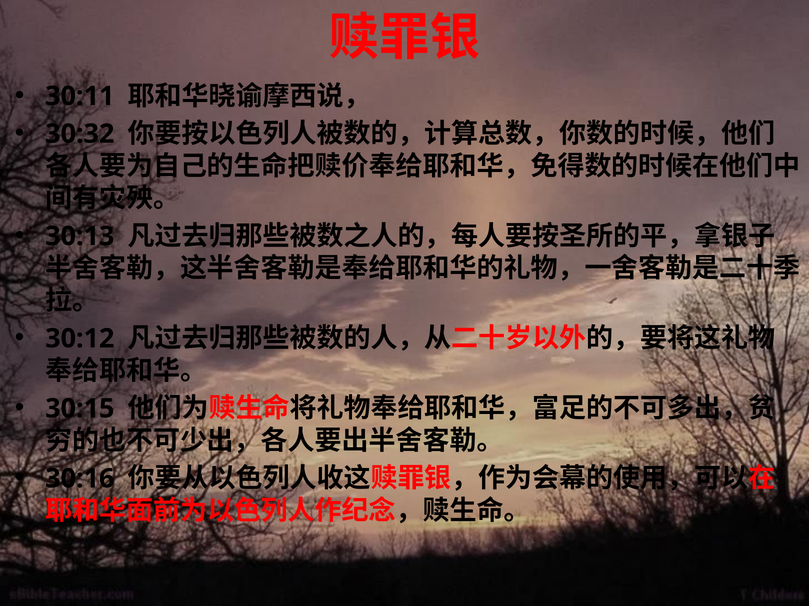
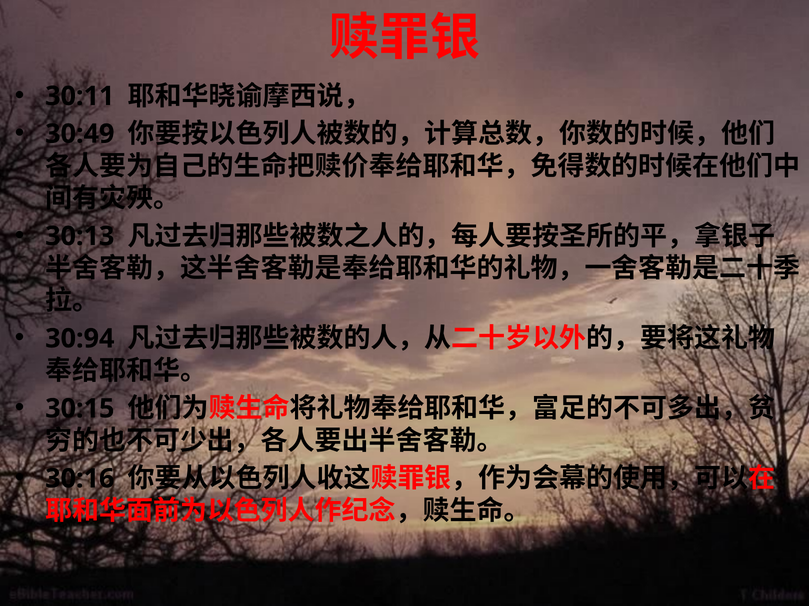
30:32: 30:32 -> 30:49 (80, 134)
30:12: 30:12 -> 30:94 (80, 339)
